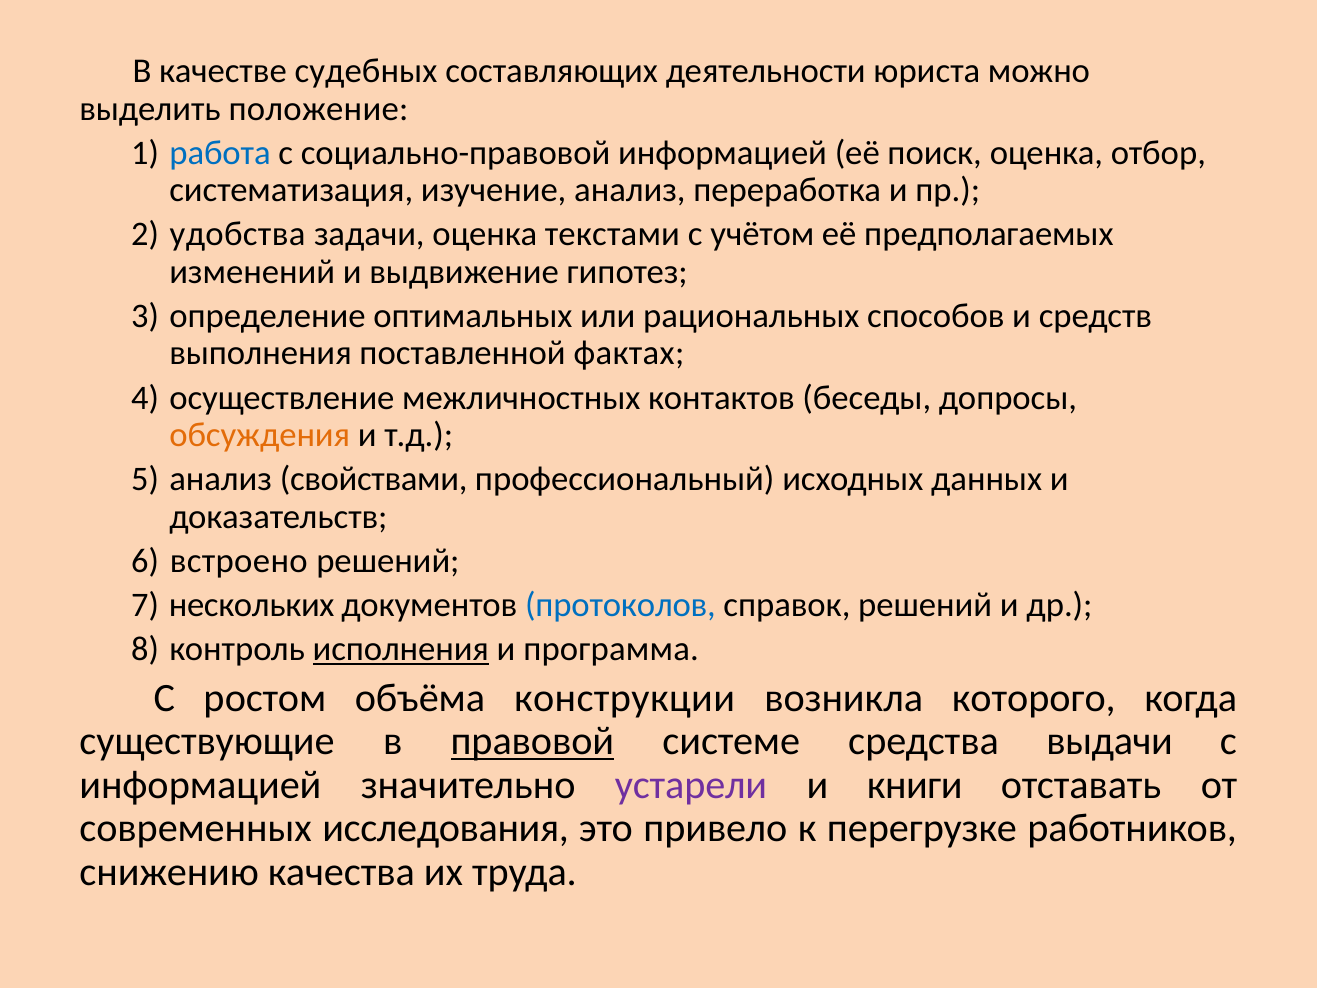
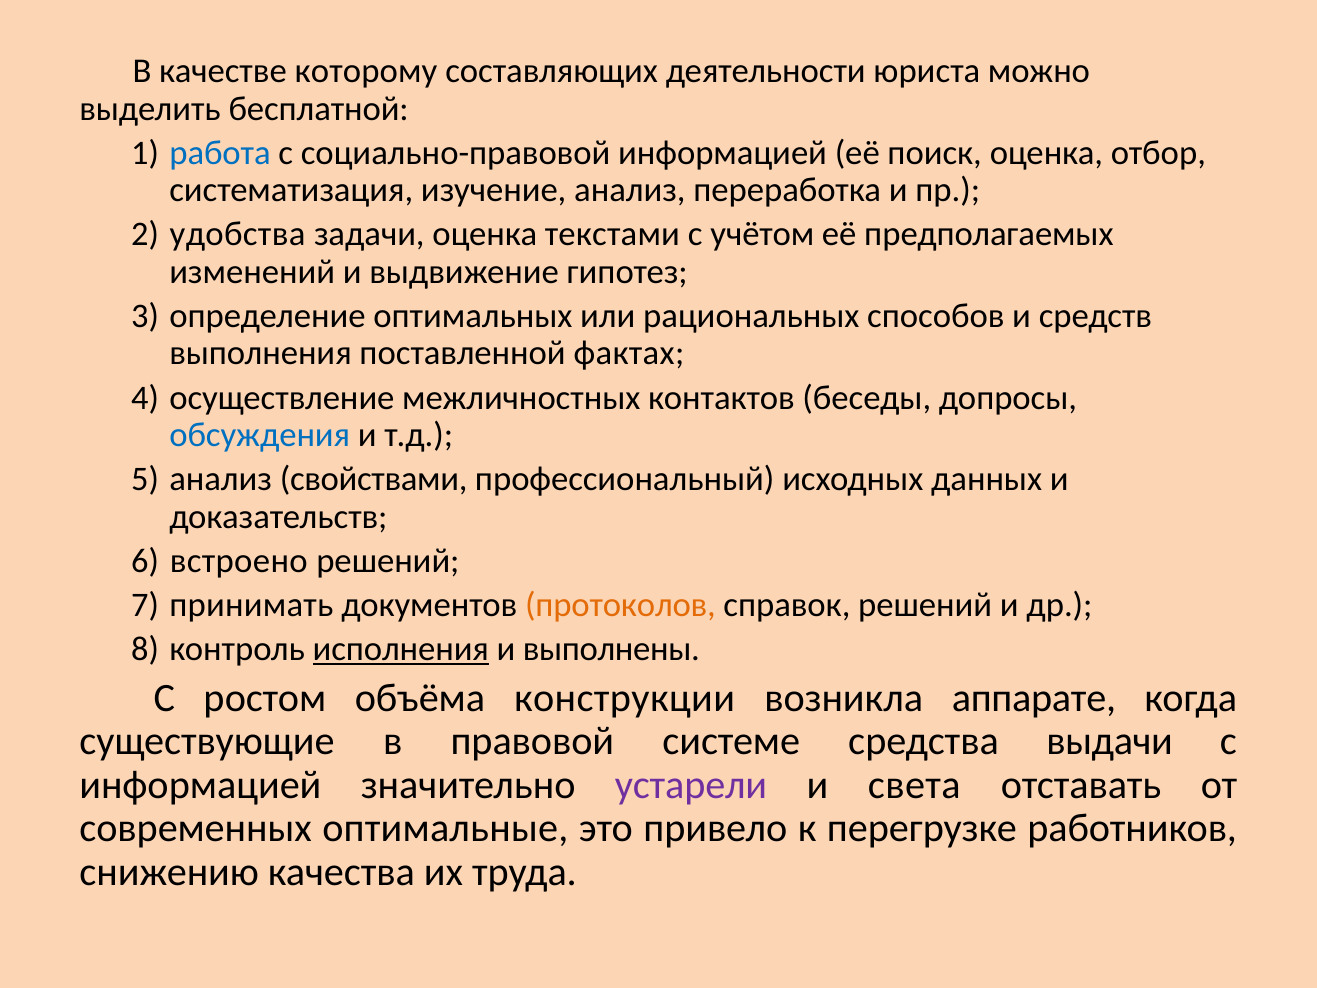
судебных: судебных -> которому (366, 71)
положение: положение -> бесплатной (319, 109)
обсуждения colour: orange -> blue (260, 435)
нескольких: нескольких -> принимать (251, 605)
протоколов colour: blue -> orange (620, 605)
программа: программа -> выполнены (611, 649)
которого: которого -> аппарате (1034, 698)
правовой underline: present -> none (532, 741)
книги: книги -> света (914, 785)
исследования: исследования -> оптимальные (445, 828)
